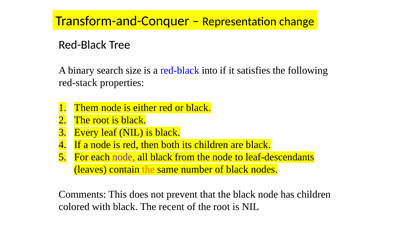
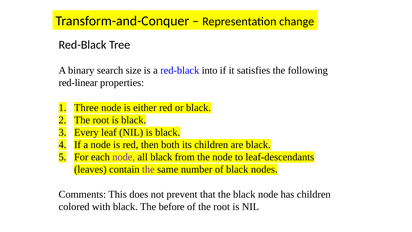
red-stack: red-stack -> red-linear (78, 83)
Them: Them -> Three (86, 108)
the colour: orange -> purple (148, 169)
recent: recent -> before (172, 206)
